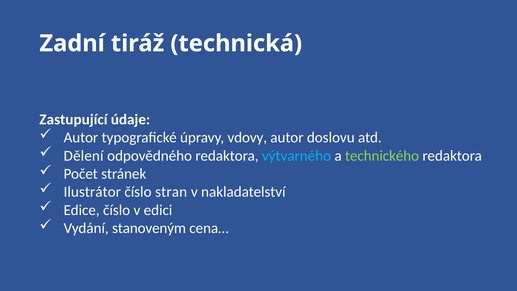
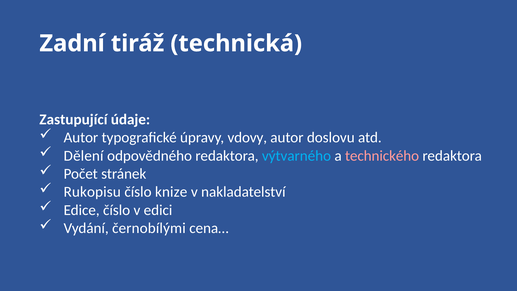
technického colour: light green -> pink (382, 156)
Ilustrátor: Ilustrátor -> Rukopisu (92, 192)
stran: stran -> knize (171, 192)
stanoveným: stanoveným -> černobílými (149, 228)
